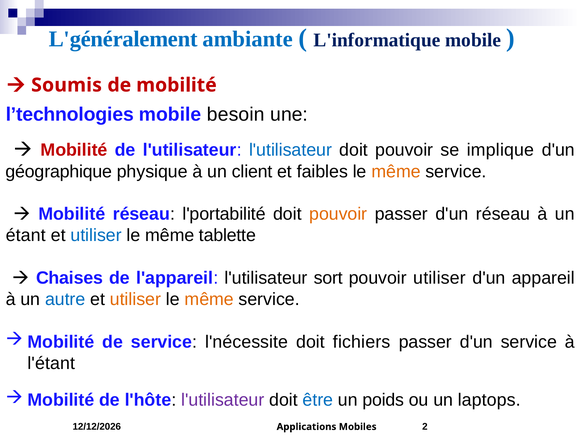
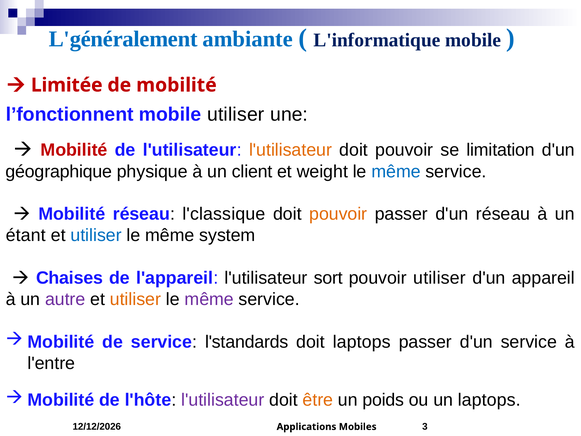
Soumis: Soumis -> Limitée (67, 85)
l’technologies: l’technologies -> l’fonctionnent (70, 114)
mobile besoin: besoin -> utiliser (236, 114)
l'utilisateur colour: blue -> orange (290, 150)
implique: implique -> limitation (501, 150)
faibles: faibles -> weight (322, 171)
même colour: orange -> blue (396, 171)
l'portabilité: l'portabilité -> l'classique (224, 214)
tablette: tablette -> system (227, 235)
autre colour: blue -> purple (65, 299)
même colour: orange -> purple (209, 299)
l'nécessite: l'nécessite -> l'standards (247, 342)
doit fichiers: fichiers -> laptops (362, 342)
l'étant: l'étant -> l'entre (51, 363)
être colour: blue -> orange (318, 400)
2: 2 -> 3 (425, 427)
